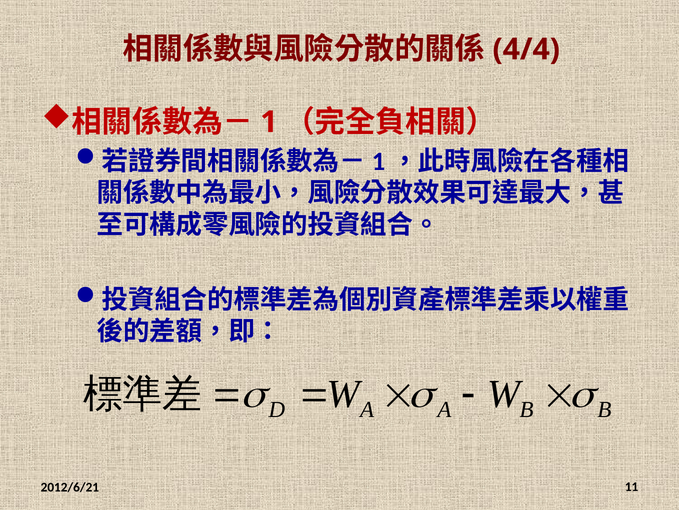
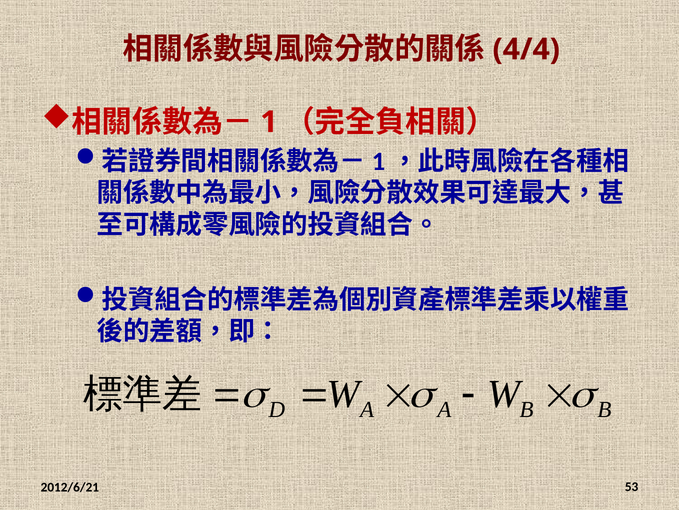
11: 11 -> 53 (632, 486)
